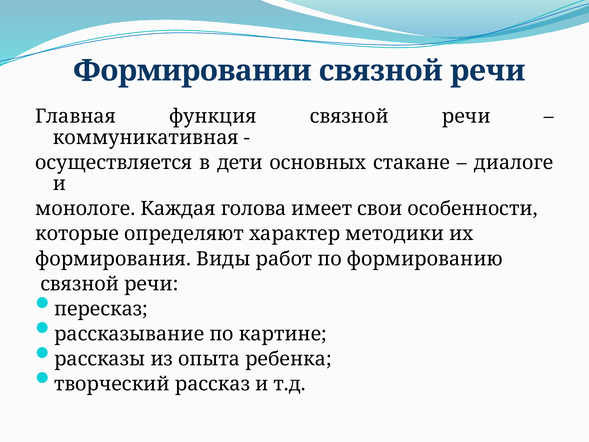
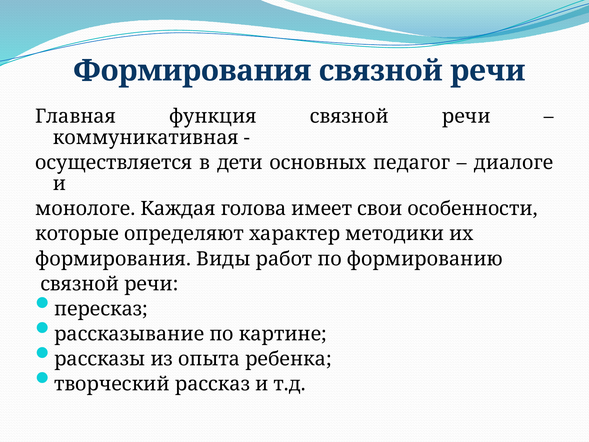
Формировании: Формировании -> Формирования (192, 71)
стакане: стакане -> педагог (412, 163)
